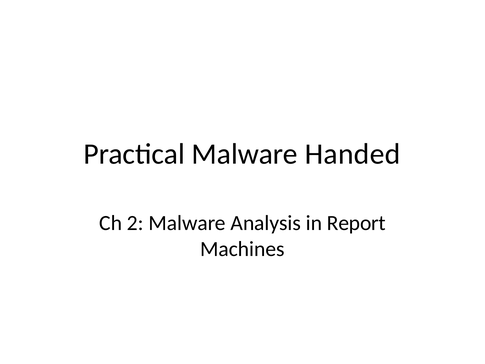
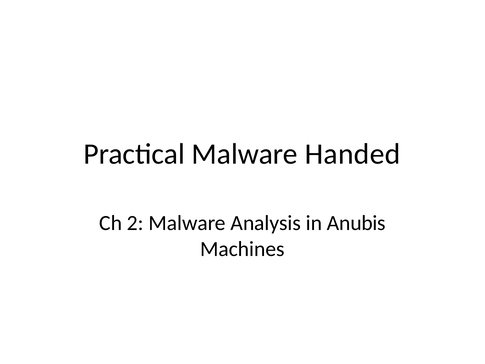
Report: Report -> Anubis (356, 223)
